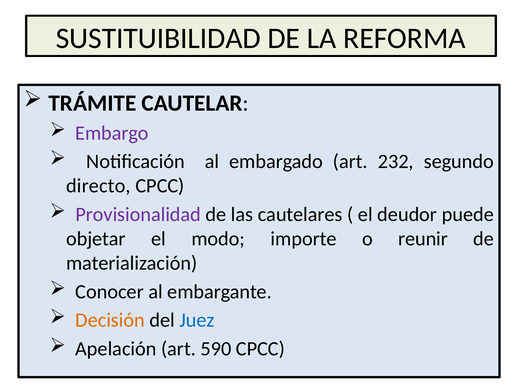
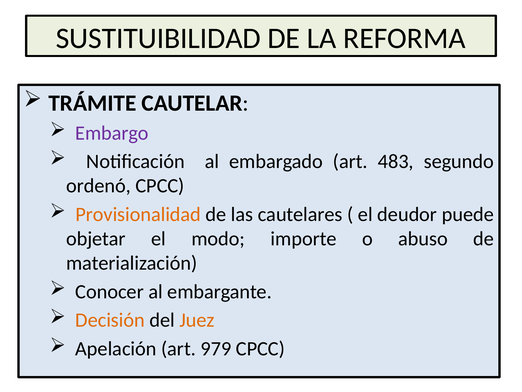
232: 232 -> 483 (396, 161)
directo: directo -> ordenó (98, 186)
Provisionalidad colour: purple -> orange (138, 214)
reunir: reunir -> abuso (423, 239)
Juez colour: blue -> orange (197, 320)
590: 590 -> 979 (216, 348)
